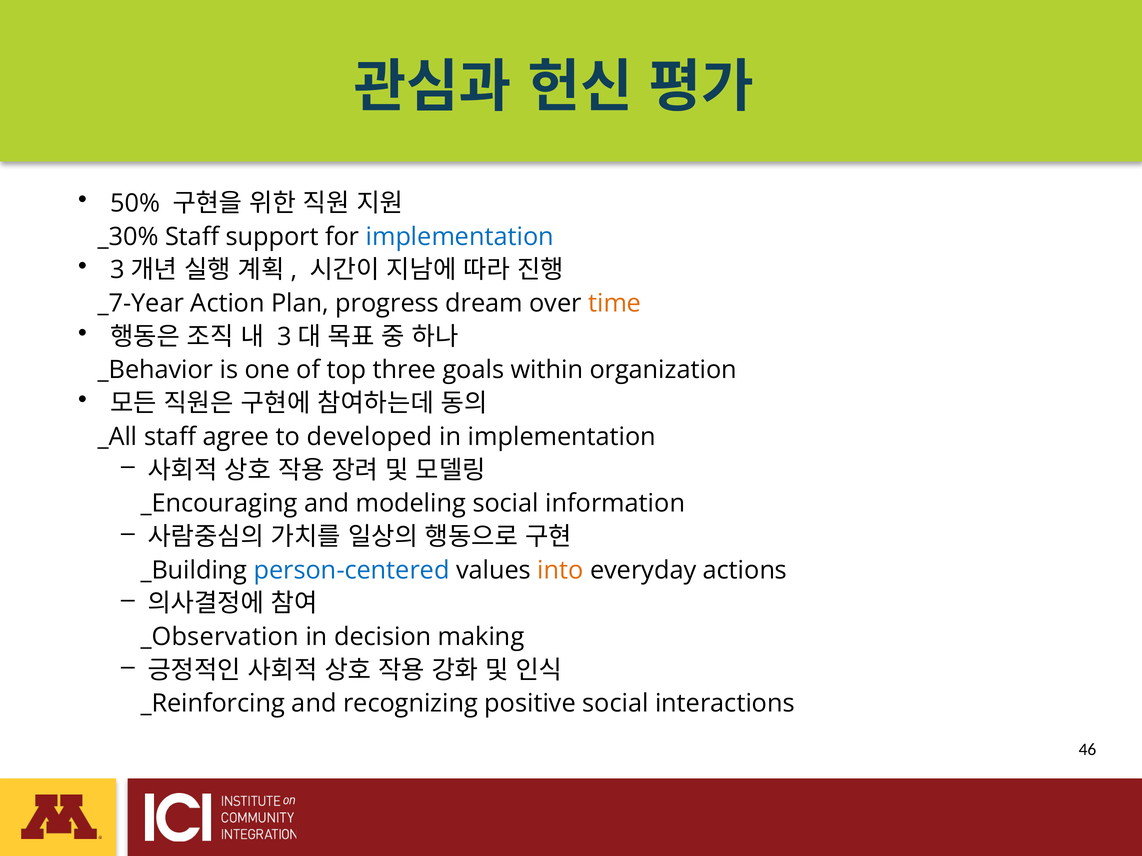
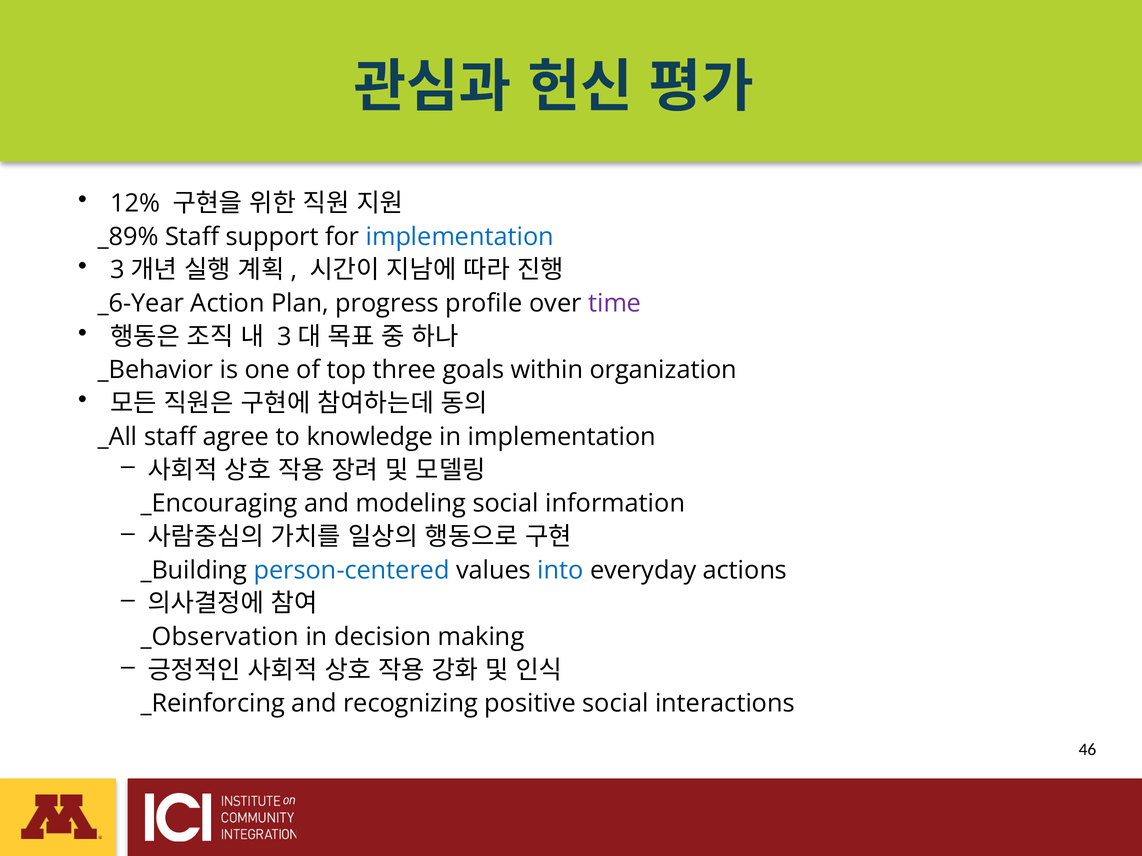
50%: 50% -> 12% (135, 204)
_30%: _30% -> _89% (128, 237)
_7-Year: _7-Year -> _6-Year (141, 304)
dream: dream -> profile (484, 304)
time colour: orange -> purple (615, 304)
developed: developed -> knowledge (370, 437)
into colour: orange -> blue (560, 571)
